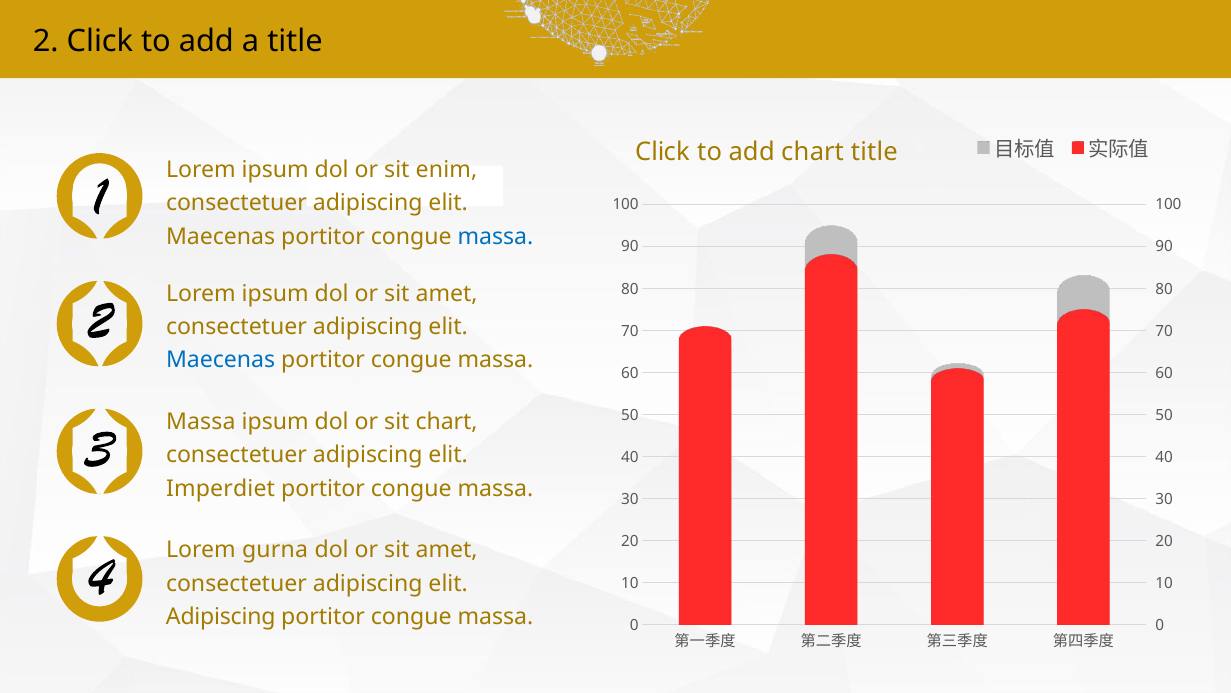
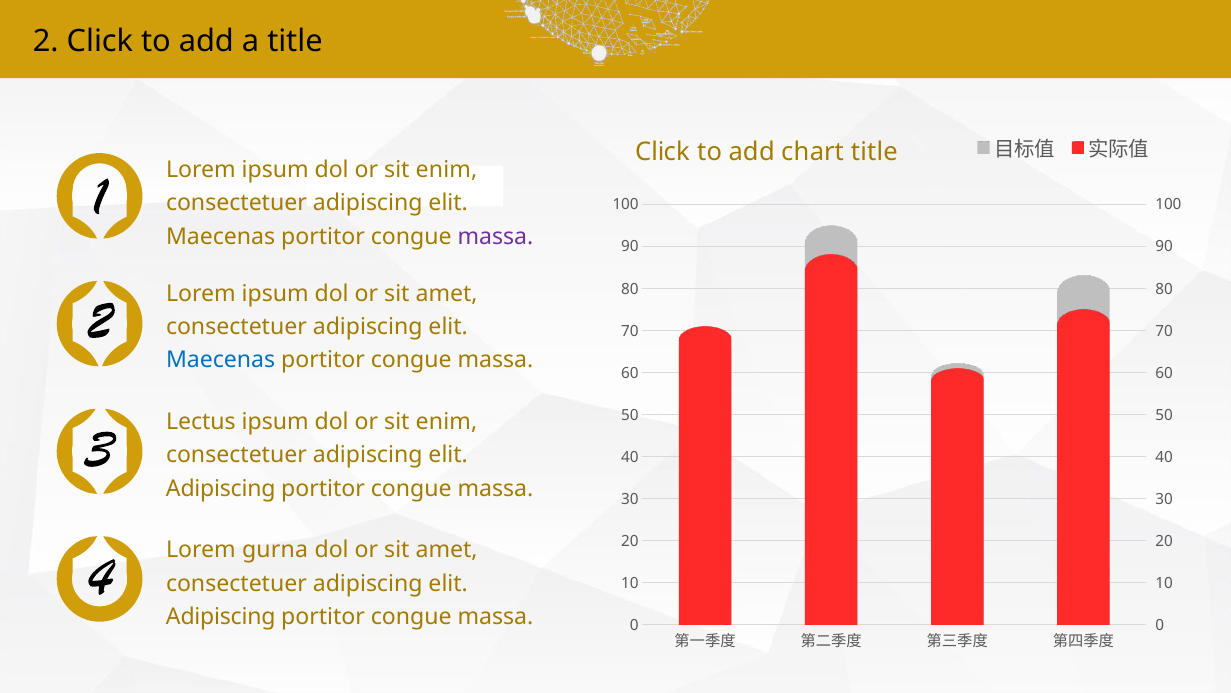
massa colour: blue -> purple (495, 236)
Massa: Massa -> Lectus (201, 422)
chart: chart -> enim (447, 422)
Imperdiet: Imperdiet -> Adipiscing (221, 488)
